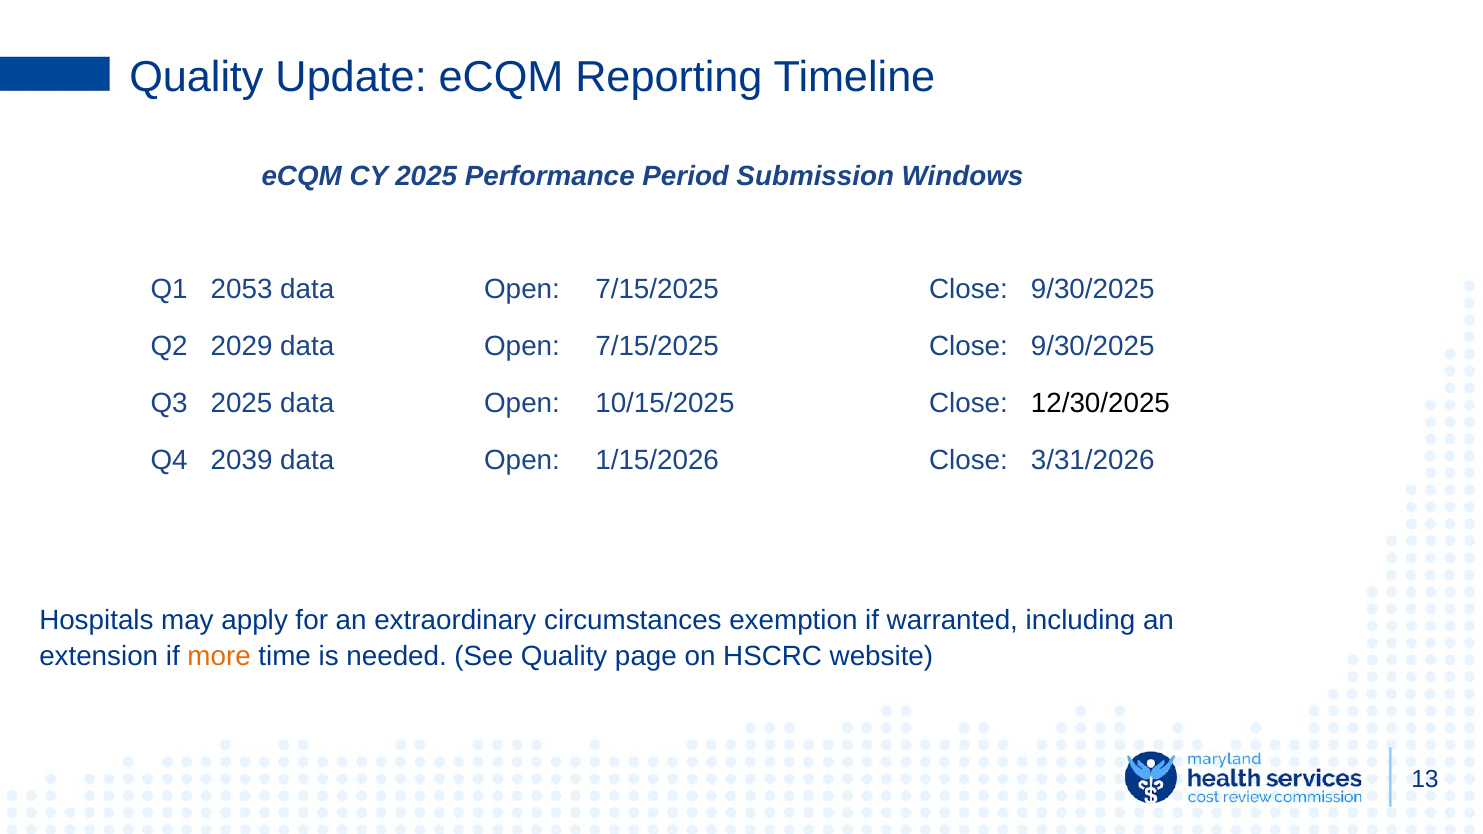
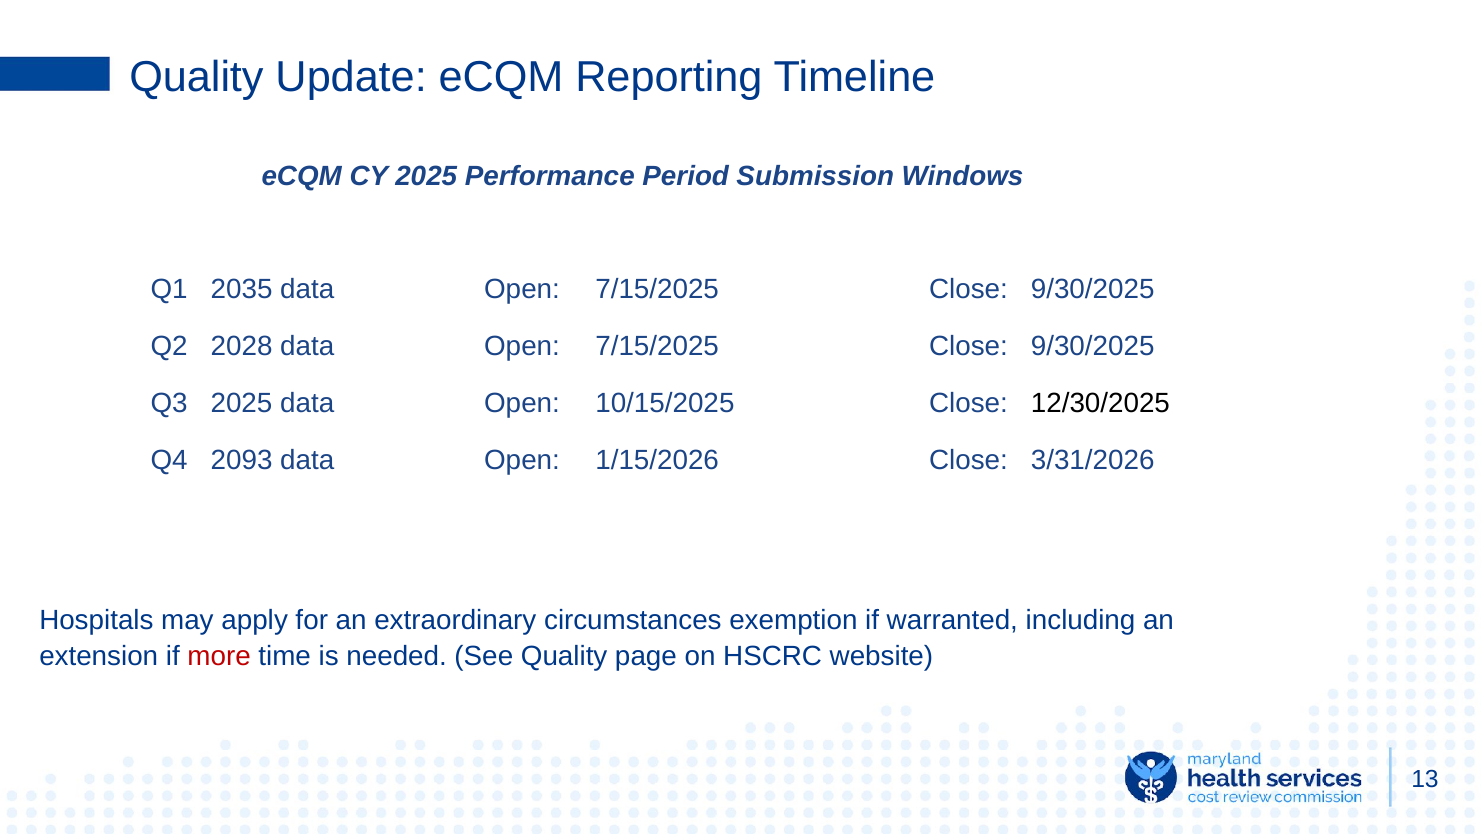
2053: 2053 -> 2035 (242, 290)
2029: 2029 -> 2028 (242, 347)
2039: 2039 -> 2093 (242, 460)
more colour: orange -> red (219, 656)
